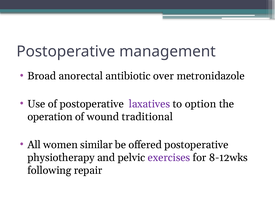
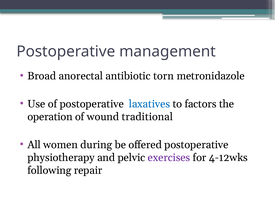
over: over -> torn (164, 76)
laxatives colour: purple -> blue (149, 104)
option: option -> factors (201, 104)
similar: similar -> during (96, 145)
8-12wks: 8-12wks -> 4-12wks (228, 158)
